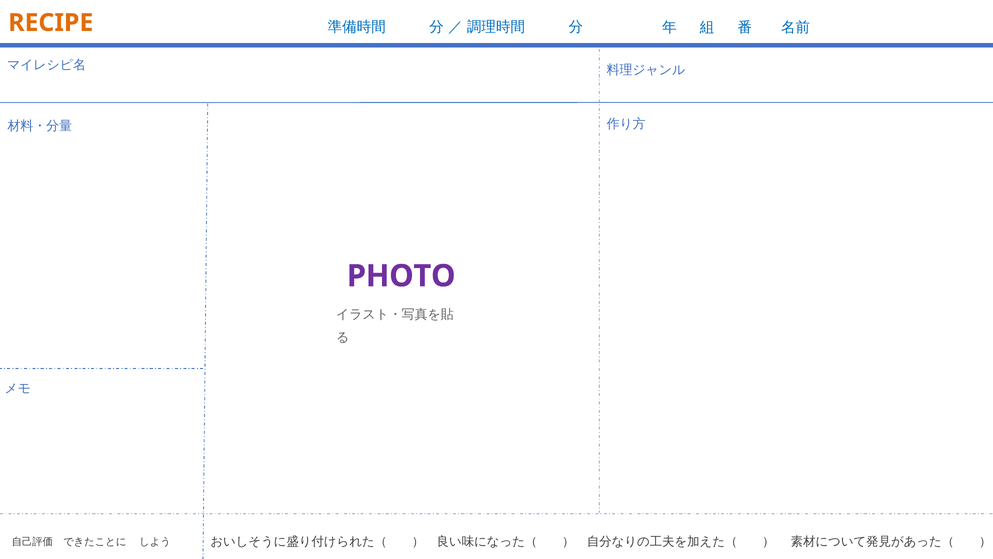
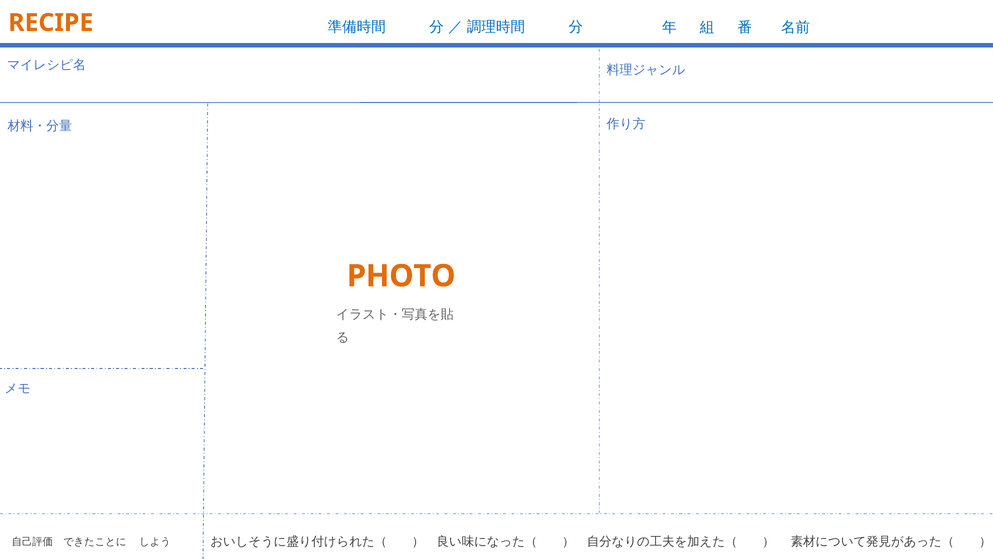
PHOTO colour: purple -> orange (401, 276)
